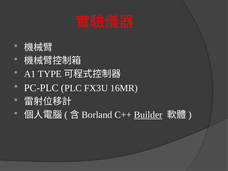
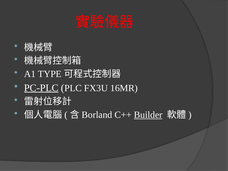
PC-PLC underline: none -> present (41, 88)
